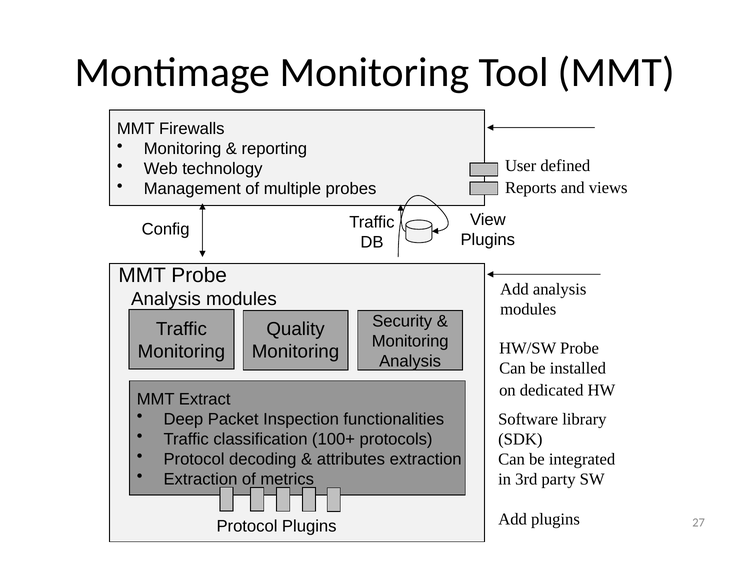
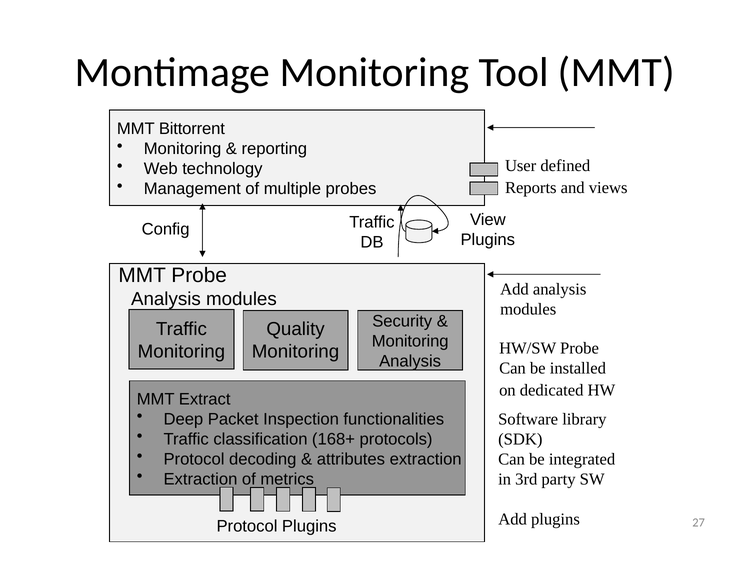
Firewalls: Firewalls -> Bittorrent (192, 129)
100+: 100+ -> 168+ (334, 439)
